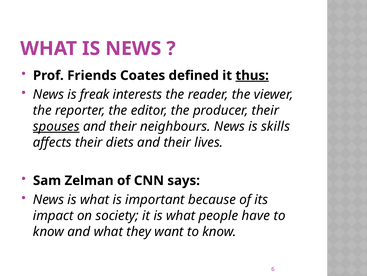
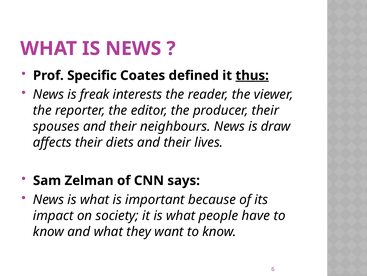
Friends: Friends -> Specific (92, 75)
spouses underline: present -> none (56, 126)
skills: skills -> draw (276, 126)
